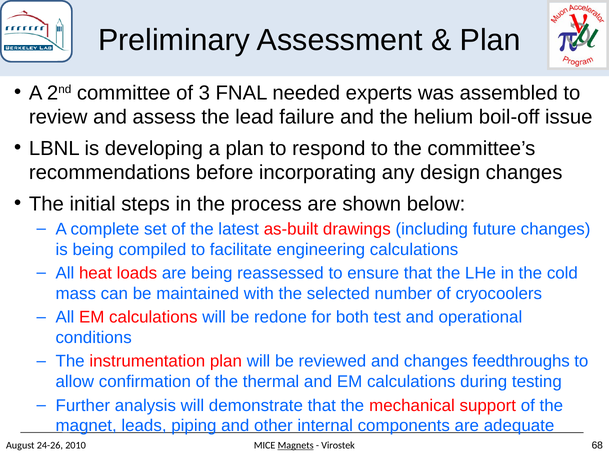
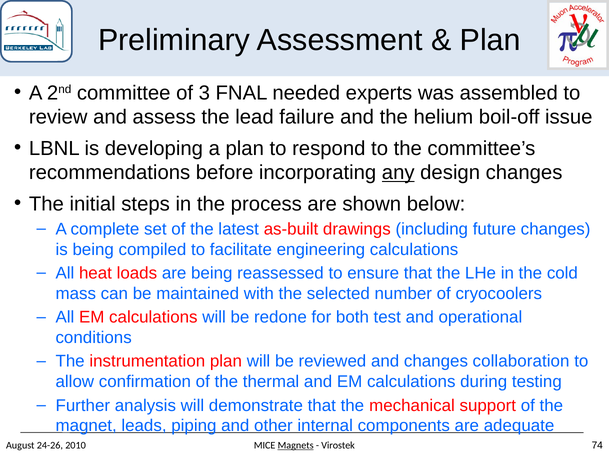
any underline: none -> present (398, 173)
feedthroughs: feedthroughs -> collaboration (521, 361)
68: 68 -> 74 (597, 445)
